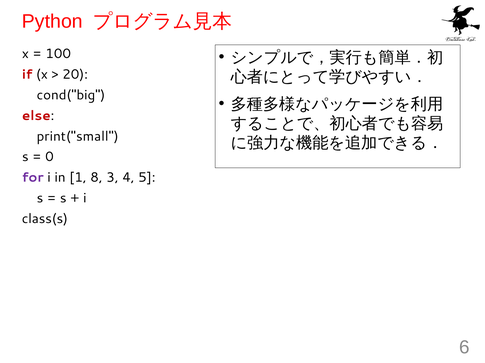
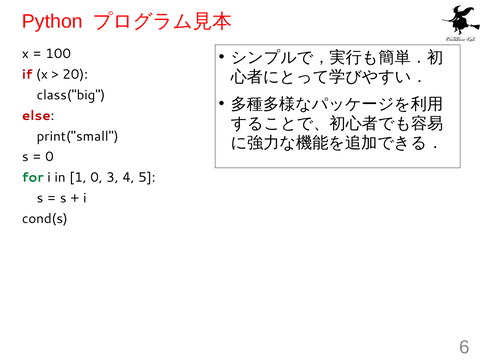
cond("big: cond("big -> class("big (71, 95)
for colour: purple -> green (33, 178)
1 8: 8 -> 0 (96, 178)
class(s: class(s -> cond(s (45, 219)
